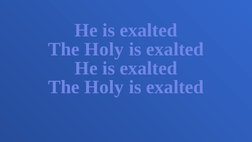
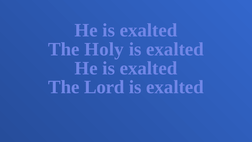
Holy: Holy -> Lord (104, 87)
